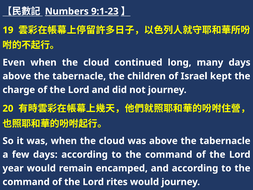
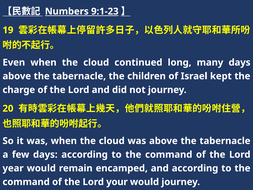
rites: rites -> your (117, 182)
